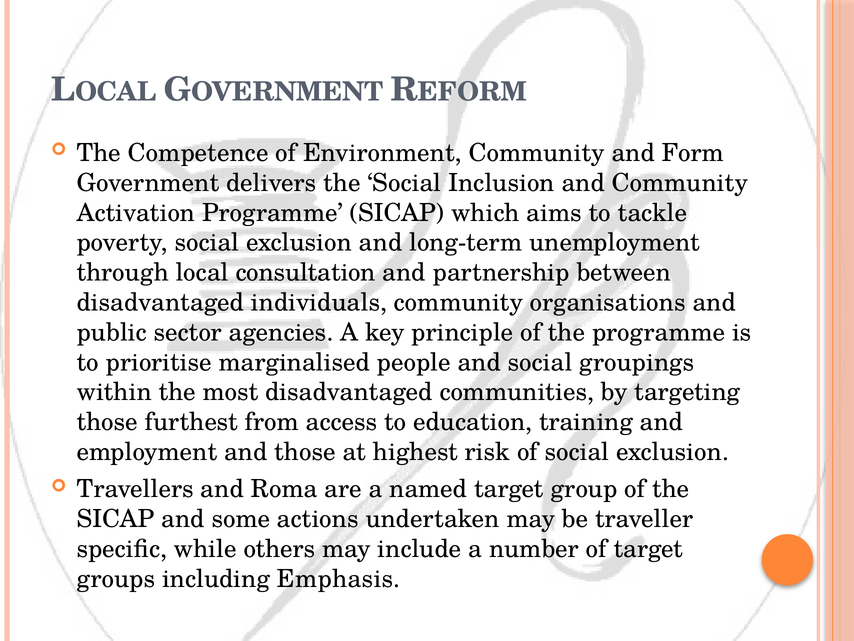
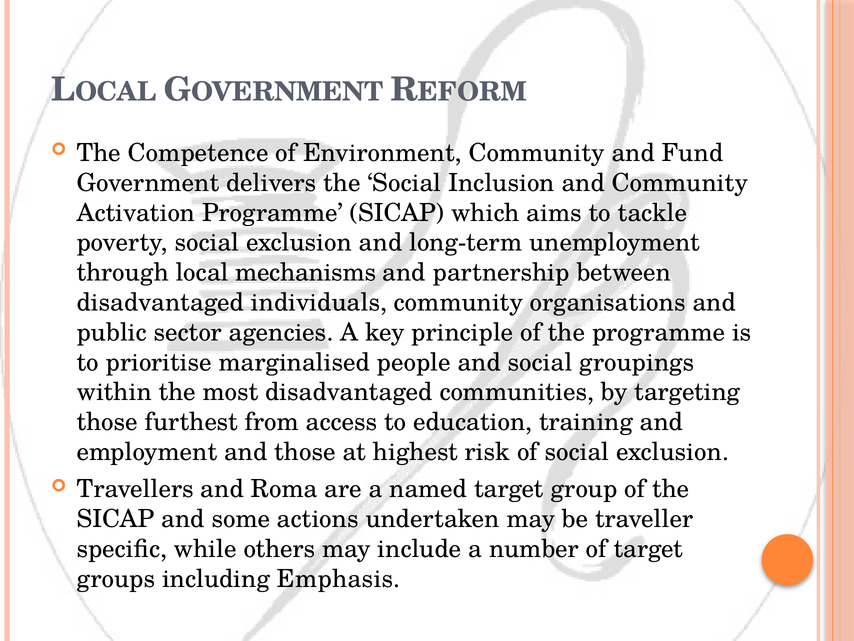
Form: Form -> Fund (693, 153)
consultation: consultation -> mechanisms (306, 272)
